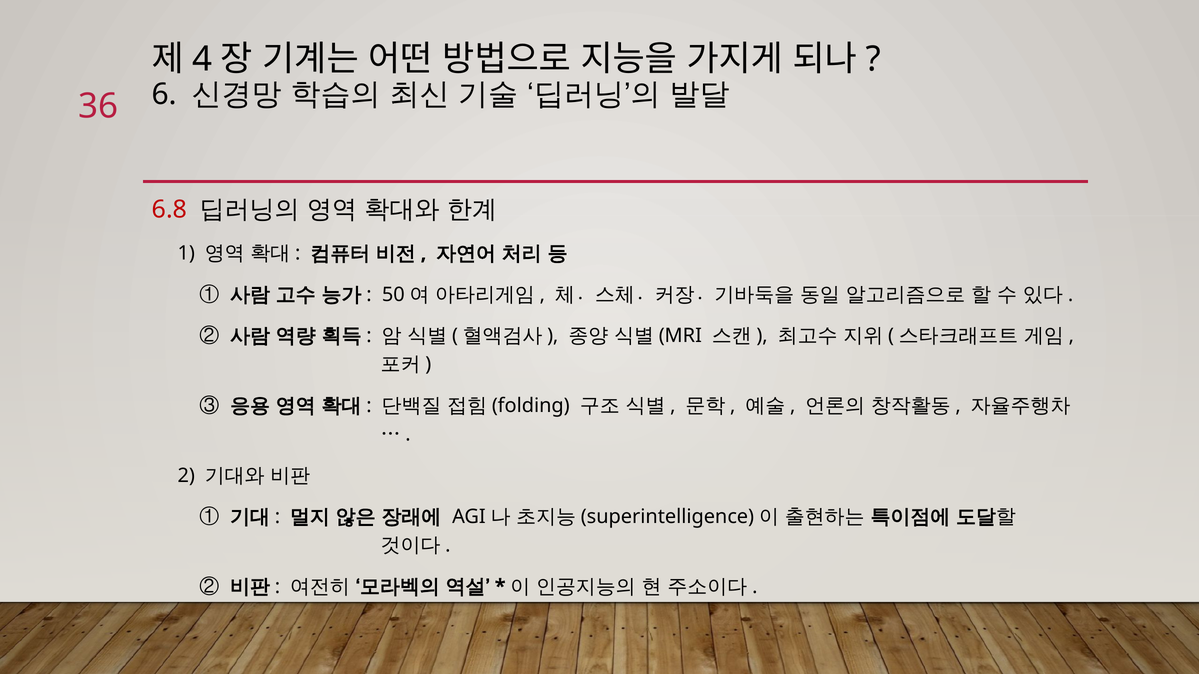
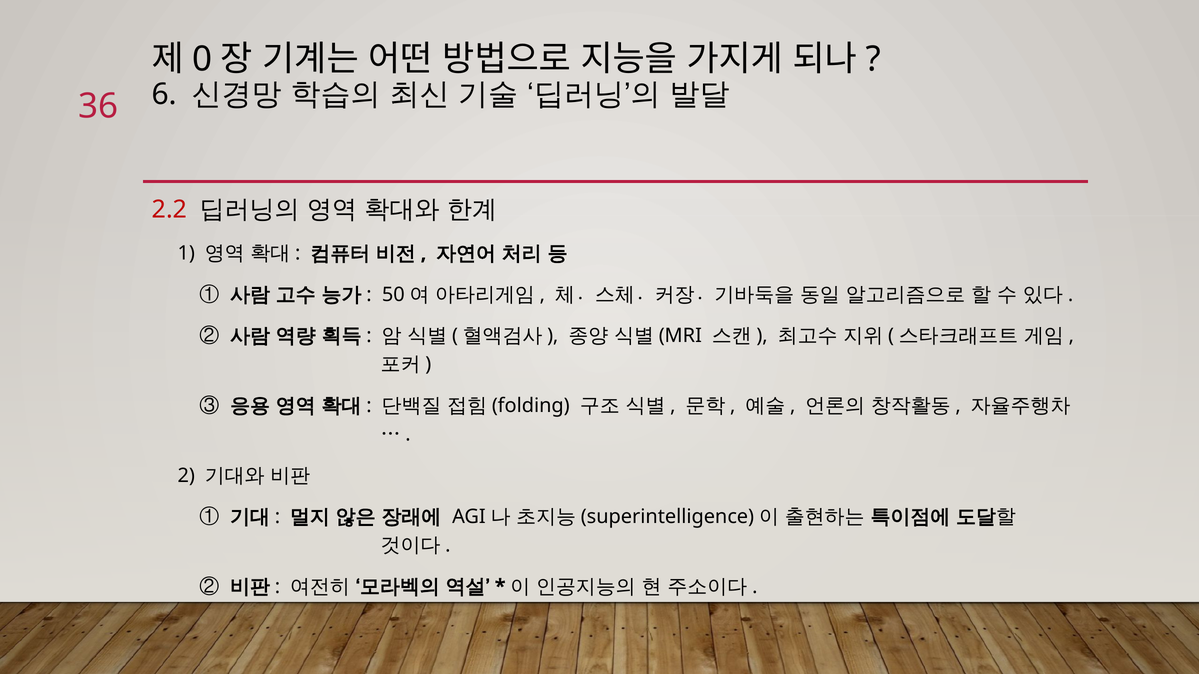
4: 4 -> 0 (202, 59)
6.8: 6.8 -> 2.2 (169, 210)
